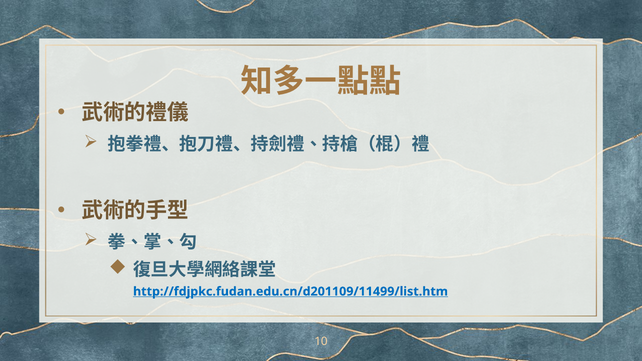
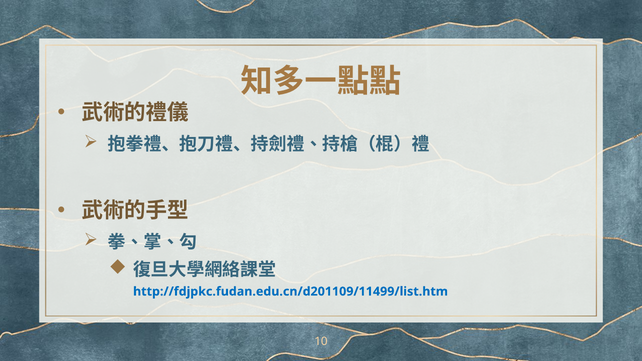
http://fdjpkc.fudan.edu.cn/d201109/11499/list.htm underline: present -> none (291, 292)
